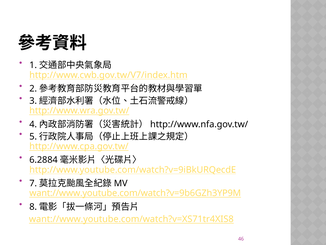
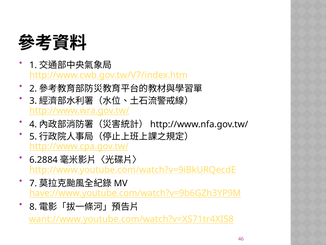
want://www.youtube.com/watch?v=9b6GZh3YP9M: want://www.youtube.com/watch?v=9b6GZh3YP9M -> have://www.youtube.com/watch?v=9b6GZh3YP9M (135, 193)
